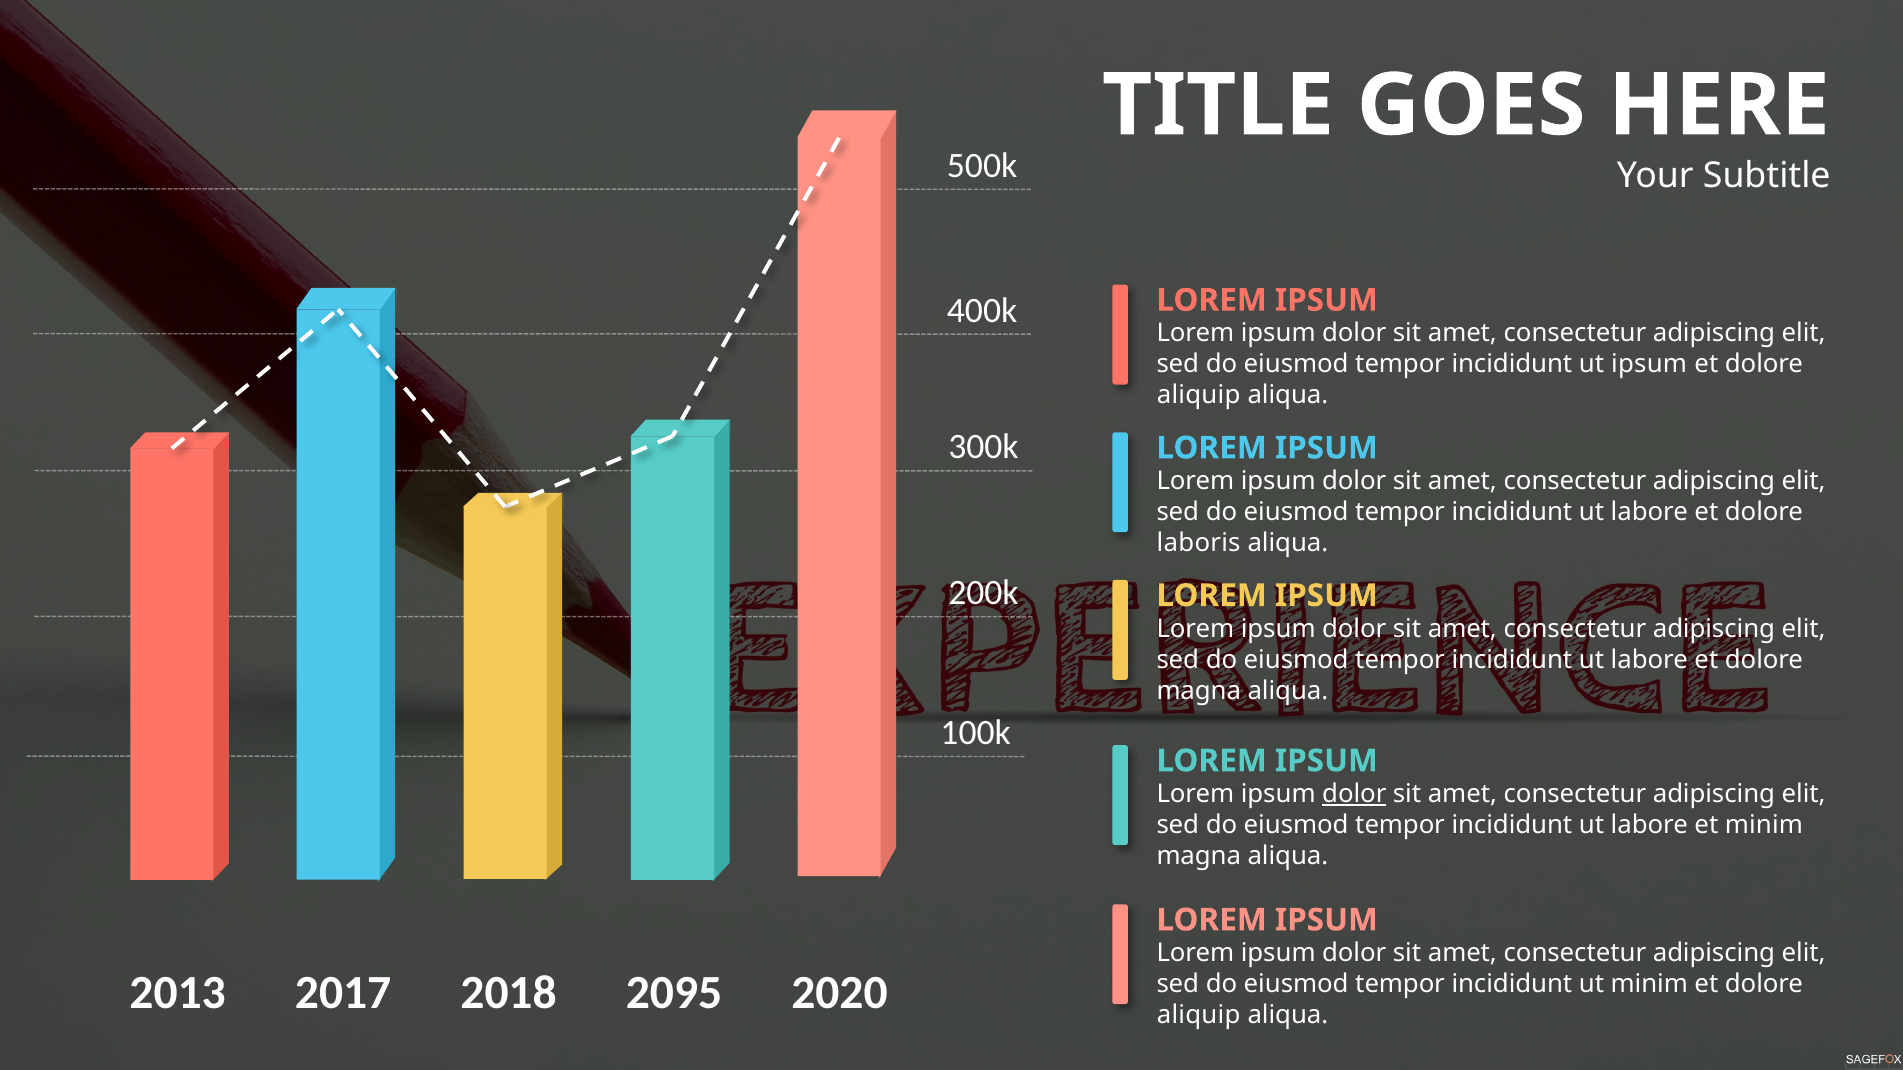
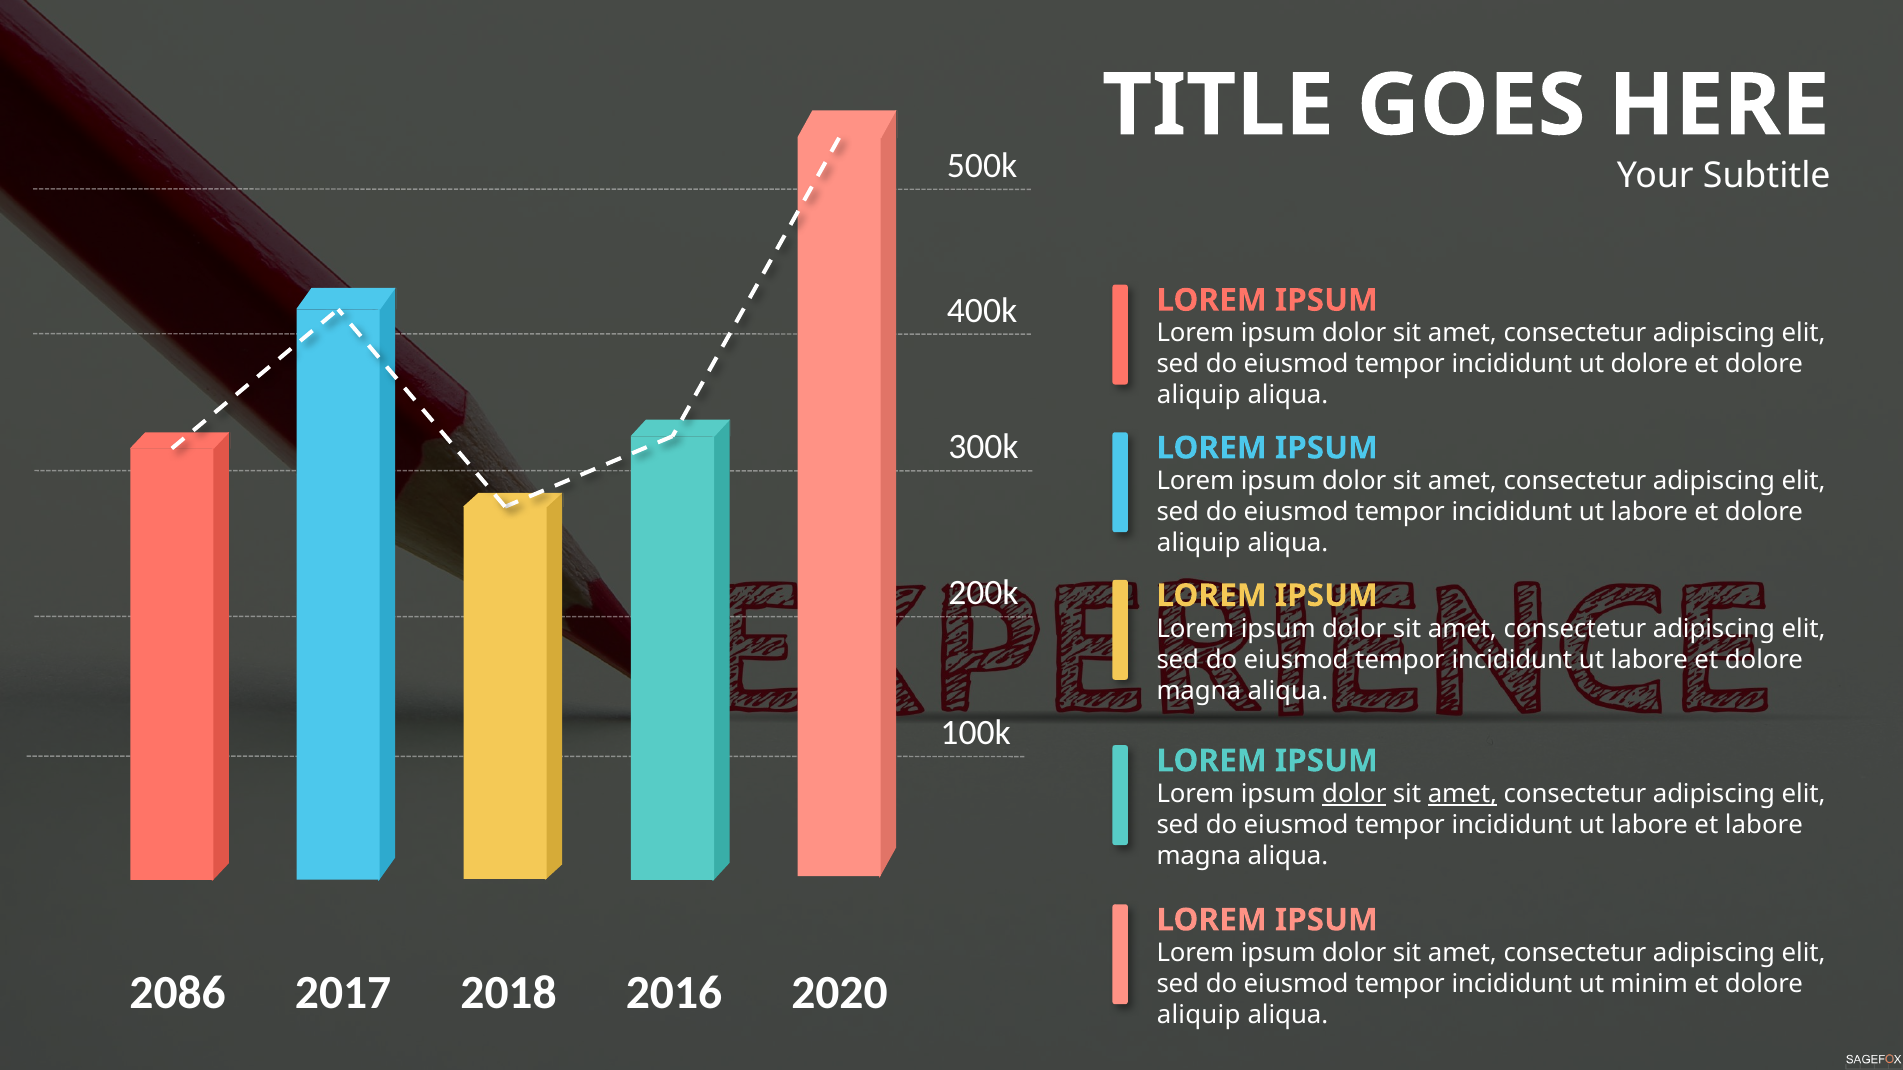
ut ipsum: ipsum -> dolore (1649, 364)
laboris: laboris -> aliquip (1199, 543)
amet underline: none -> present (1462, 794)
et minim: minim -> labore (1764, 825)
2013: 2013 -> 2086 (178, 993)
2095: 2095 -> 2016 (674, 993)
